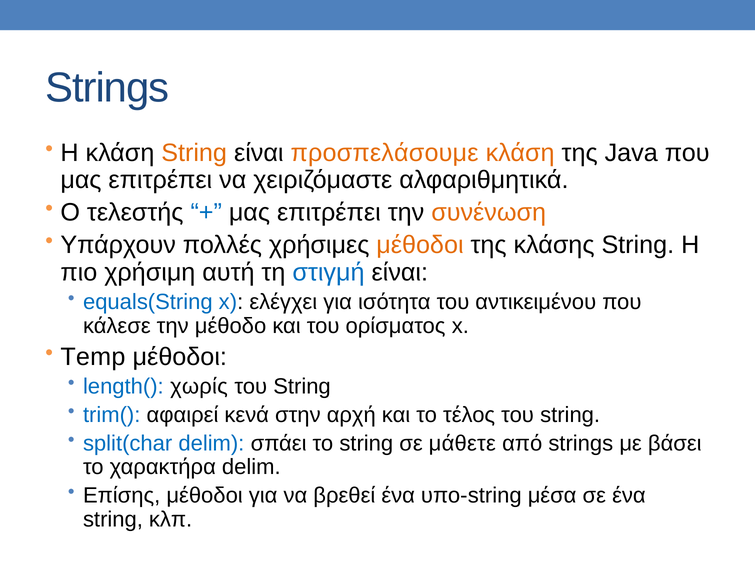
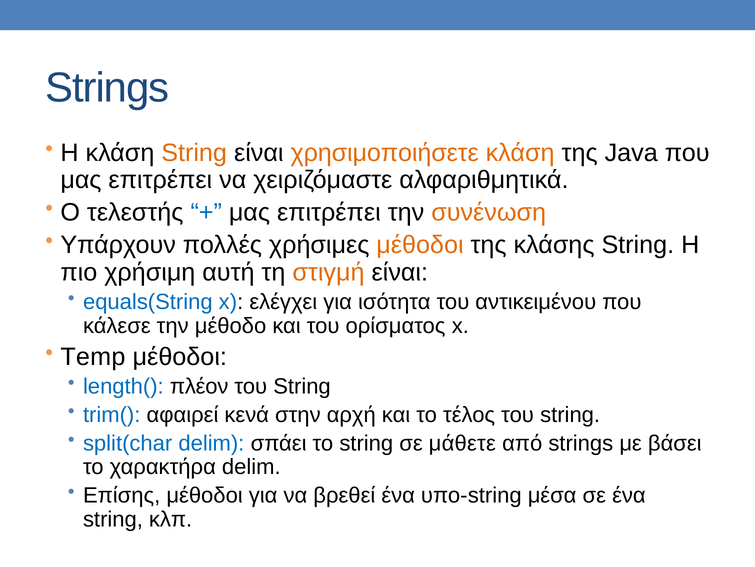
προσπελάσουμε: προσπελάσουμε -> χρησιμοποιήσετε (385, 153)
στιγμή colour: blue -> orange (328, 272)
χωρίς: χωρίς -> πλέον (199, 386)
